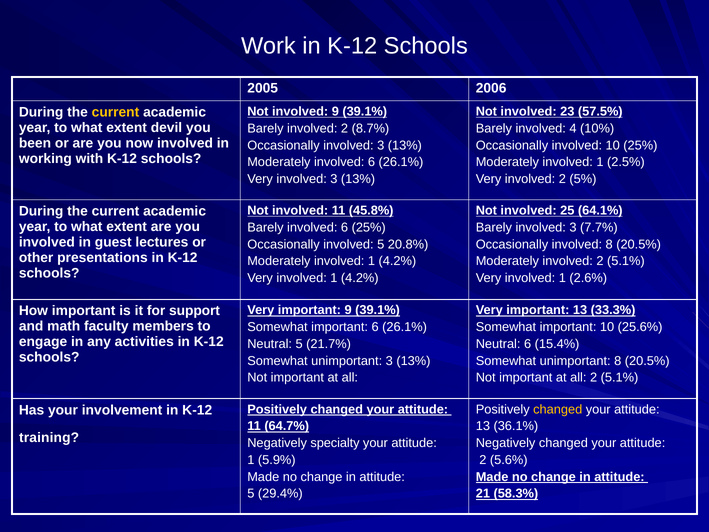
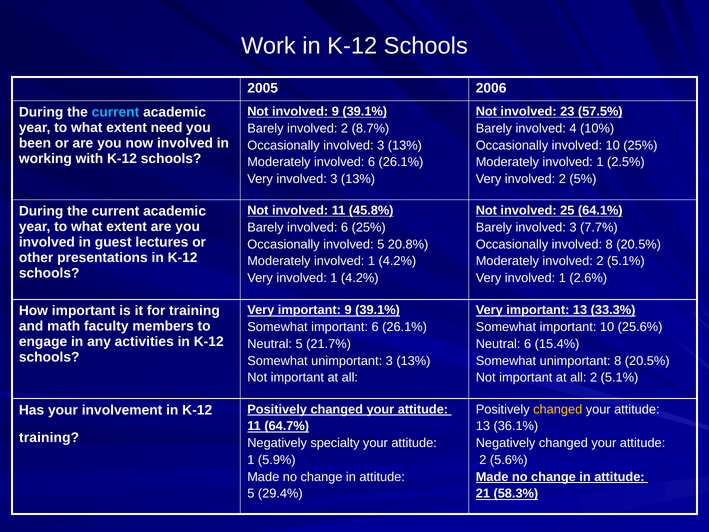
current colour: yellow -> light blue (115, 112)
devil: devil -> need (167, 128)
for support: support -> training (194, 311)
